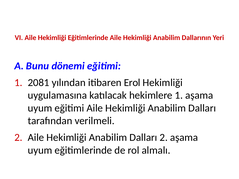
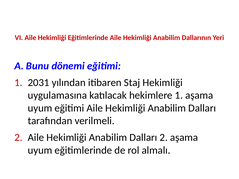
2081: 2081 -> 2031 (39, 83)
Erol: Erol -> Staj (132, 83)
